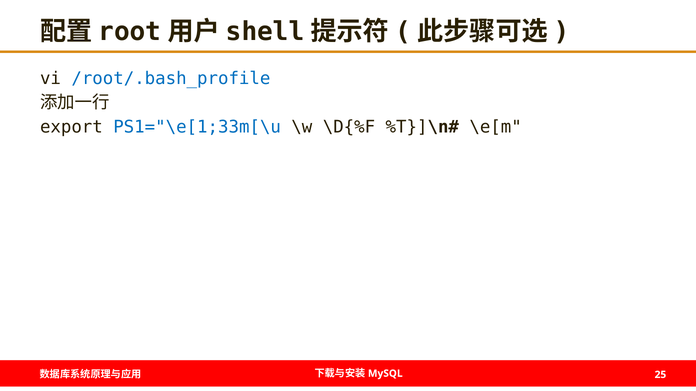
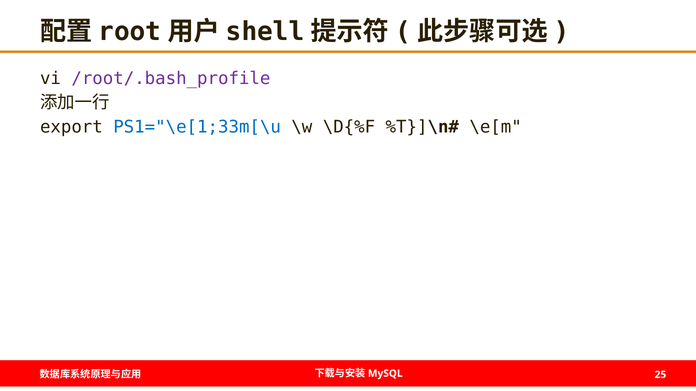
/root/.bash_profile colour: blue -> purple (171, 78)
